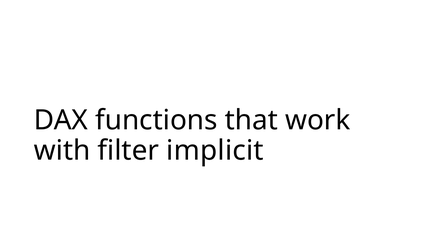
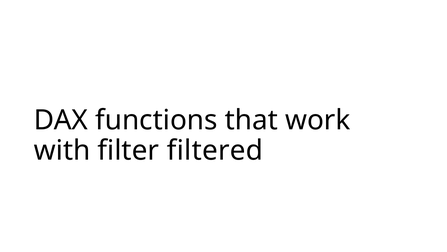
implicit: implicit -> filtered (215, 150)
